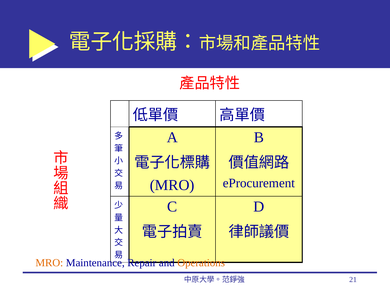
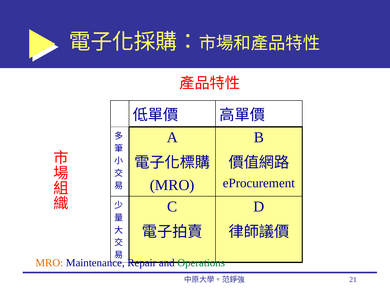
Operations colour: orange -> green (201, 263)
